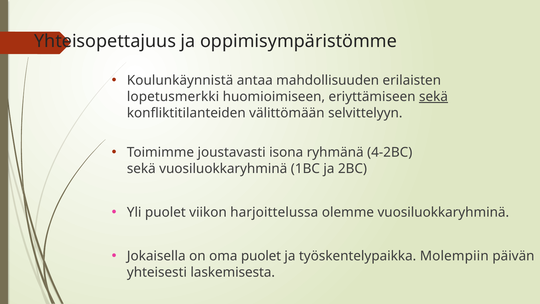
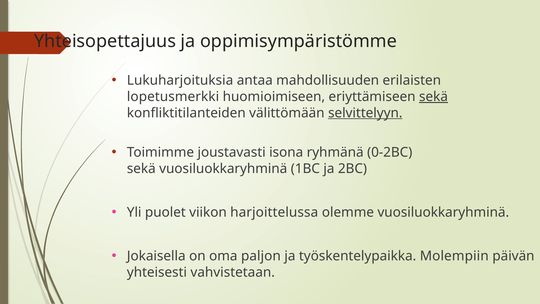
Koulunkäynnistä: Koulunkäynnistä -> Lukuharjoituksia (180, 80)
selvittelyyn underline: none -> present (365, 113)
4-2BC: 4-2BC -> 0-2BC (390, 152)
oma puolet: puolet -> paljon (261, 256)
laskemisesta: laskemisesta -> vahvistetaan (233, 272)
